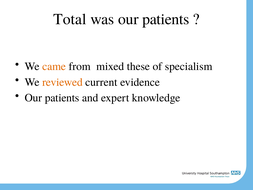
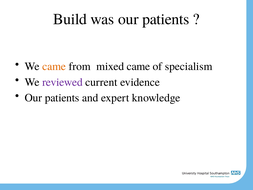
Total: Total -> Build (70, 19)
mixed these: these -> came (138, 66)
reviewed colour: orange -> purple (62, 82)
